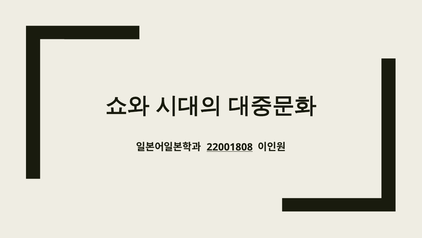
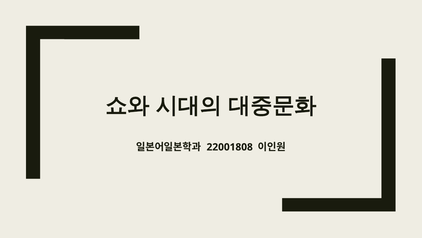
22001808 underline: present -> none (230, 147)
